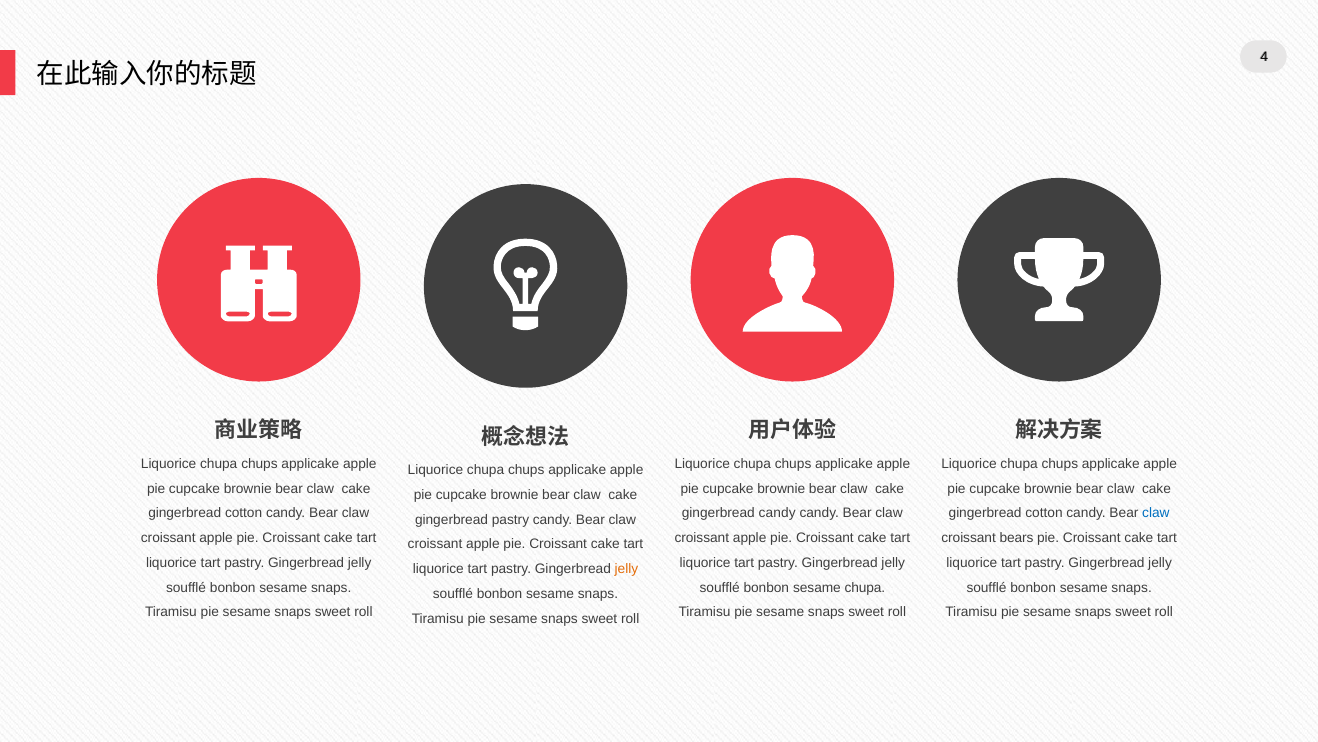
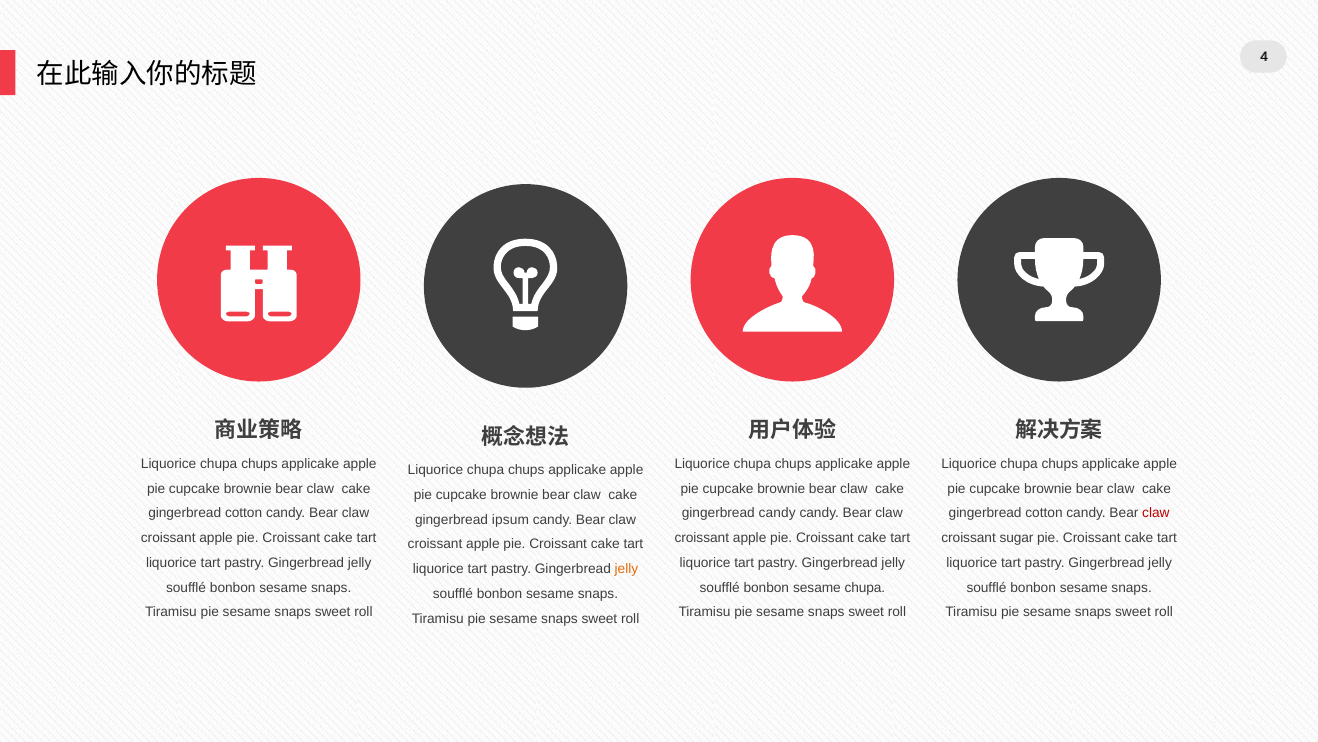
claw colour: blue -> red (1156, 513)
gingerbread pastry: pastry -> ipsum (510, 519)
bears: bears -> sugar (1017, 538)
